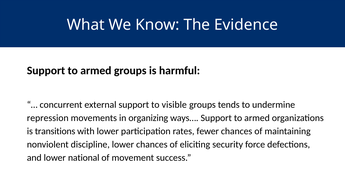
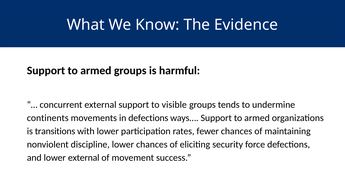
repression: repression -> continents (48, 118)
in organizing: organizing -> defections (148, 118)
lower national: national -> external (84, 158)
